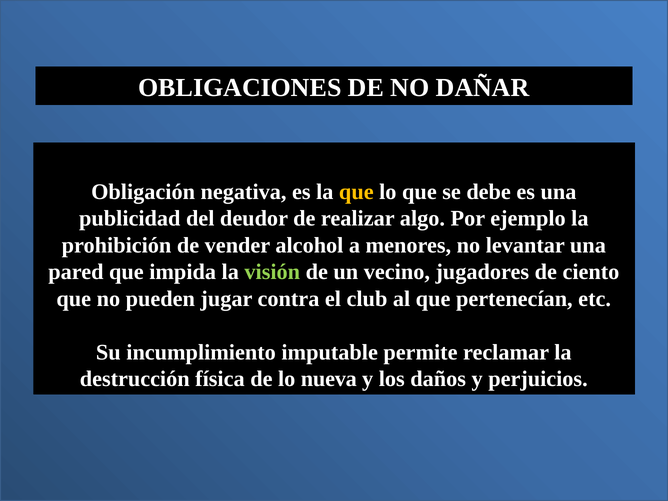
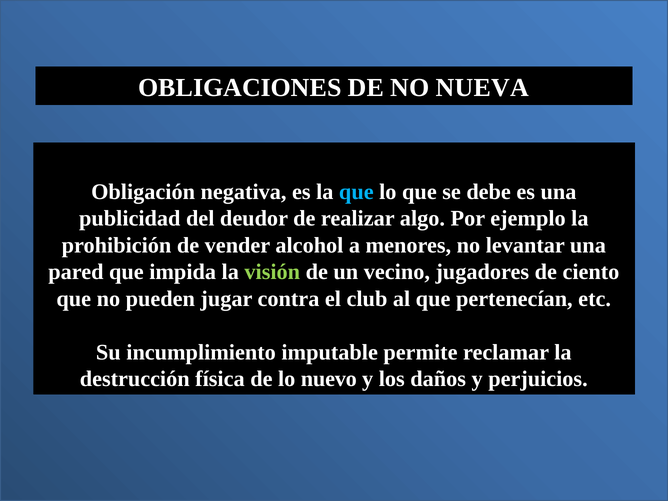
DAÑAR: DAÑAR -> NUEVA (482, 87)
que colour: yellow -> light blue (356, 192)
nueva: nueva -> nuevo (329, 379)
